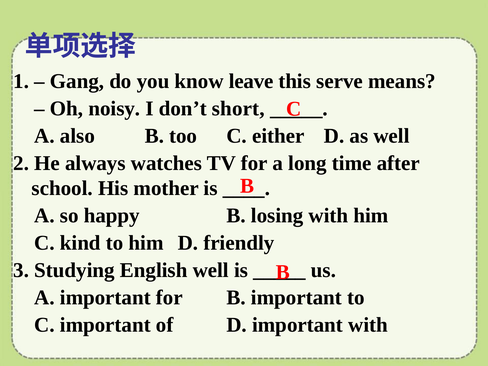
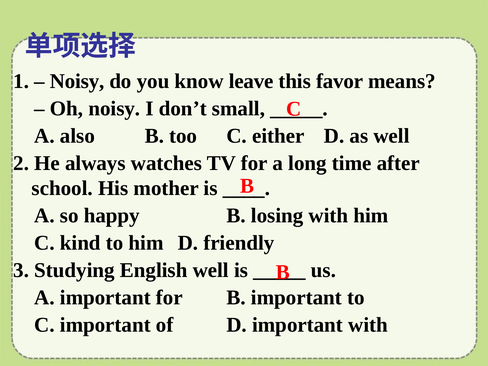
Gang: Gang -> Noisy (77, 81)
serve: serve -> favor (340, 81)
short: short -> small (238, 108)
